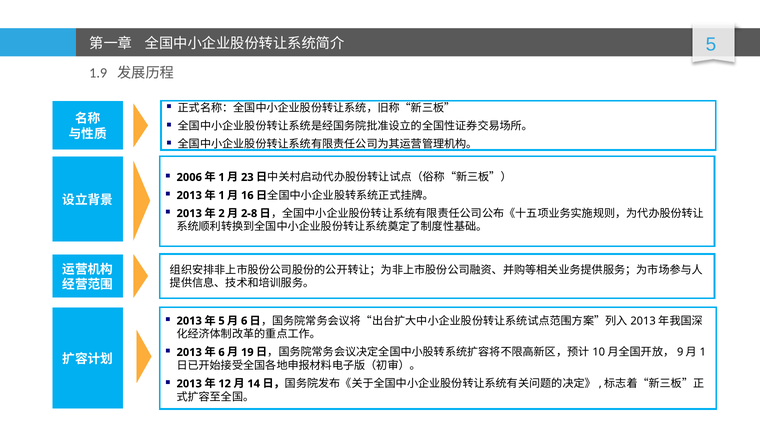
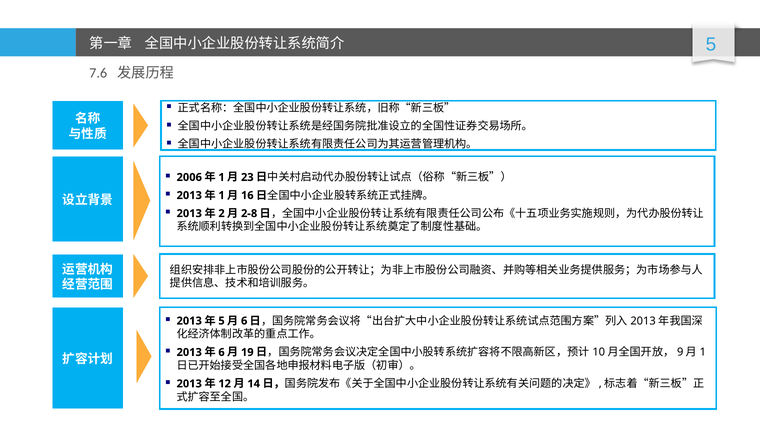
1.9: 1.9 -> 7.6 (98, 73)
